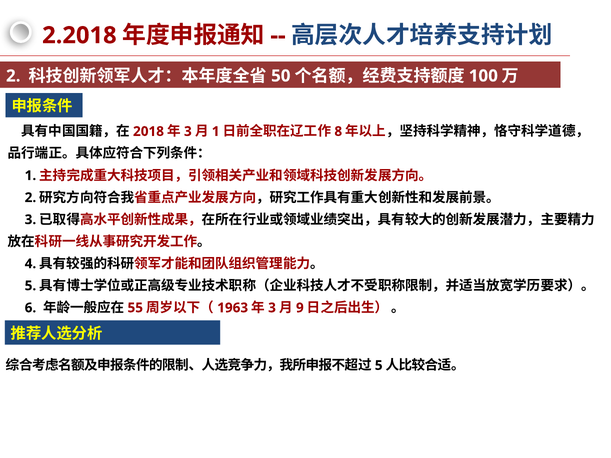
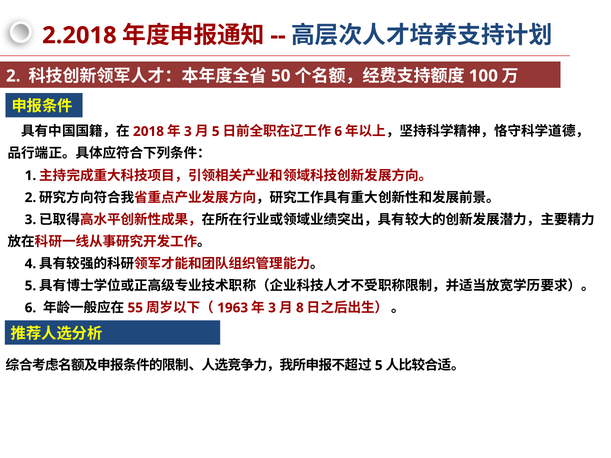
1: 1 -> 5 (216, 132)
8: 8 -> 6 (338, 132)
9: 9 -> 8 (300, 308)
